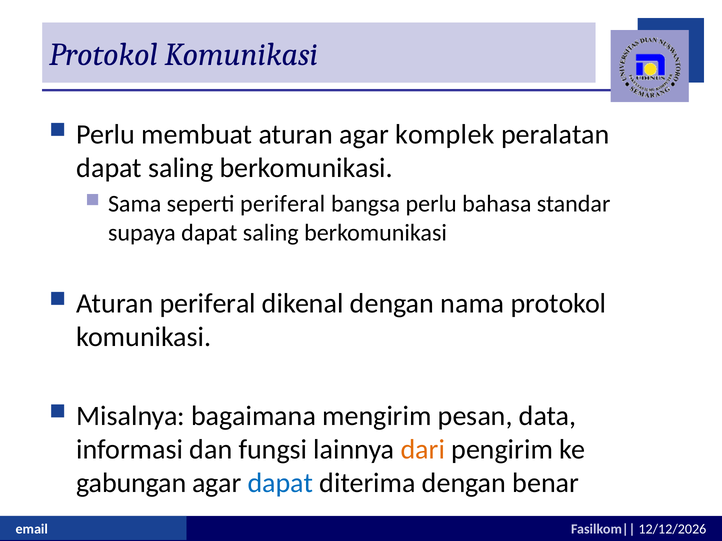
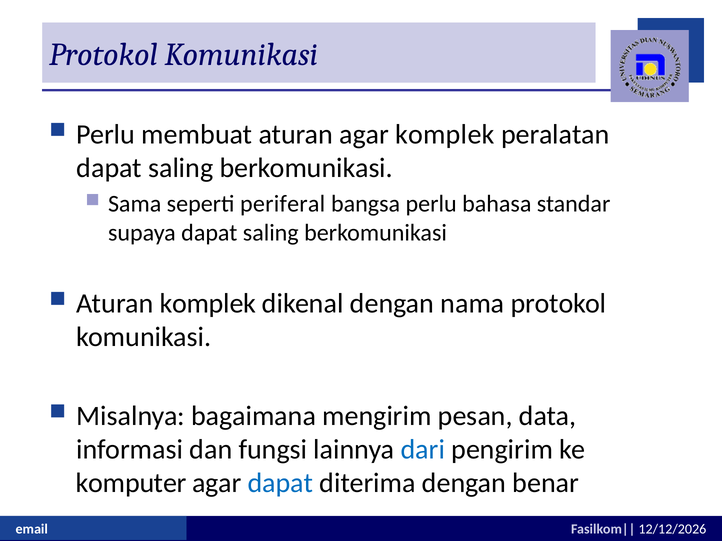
Aturan periferal: periferal -> komplek (208, 304)
dari colour: orange -> blue (423, 450)
gabungan: gabungan -> komputer (131, 484)
